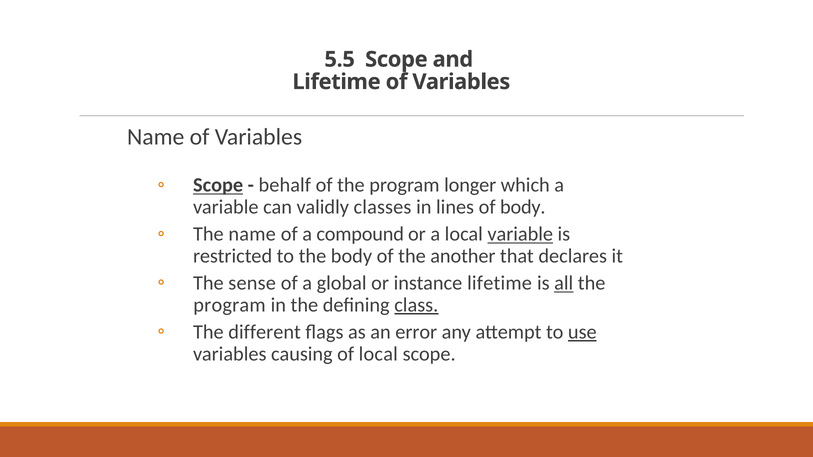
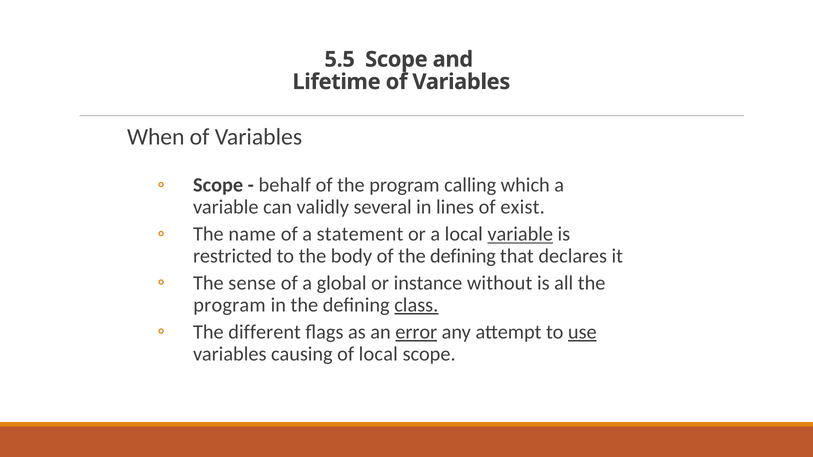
Name: Name -> When (156, 137)
Scope underline: present -> none (218, 185)
longer: longer -> calling (470, 185)
classes: classes -> several (383, 207)
of body: body -> exist (523, 207)
compound: compound -> statement (360, 234)
of the another: another -> defining (463, 256)
instance lifetime: lifetime -> without (500, 283)
all underline: present -> none (564, 283)
error underline: none -> present (416, 332)
